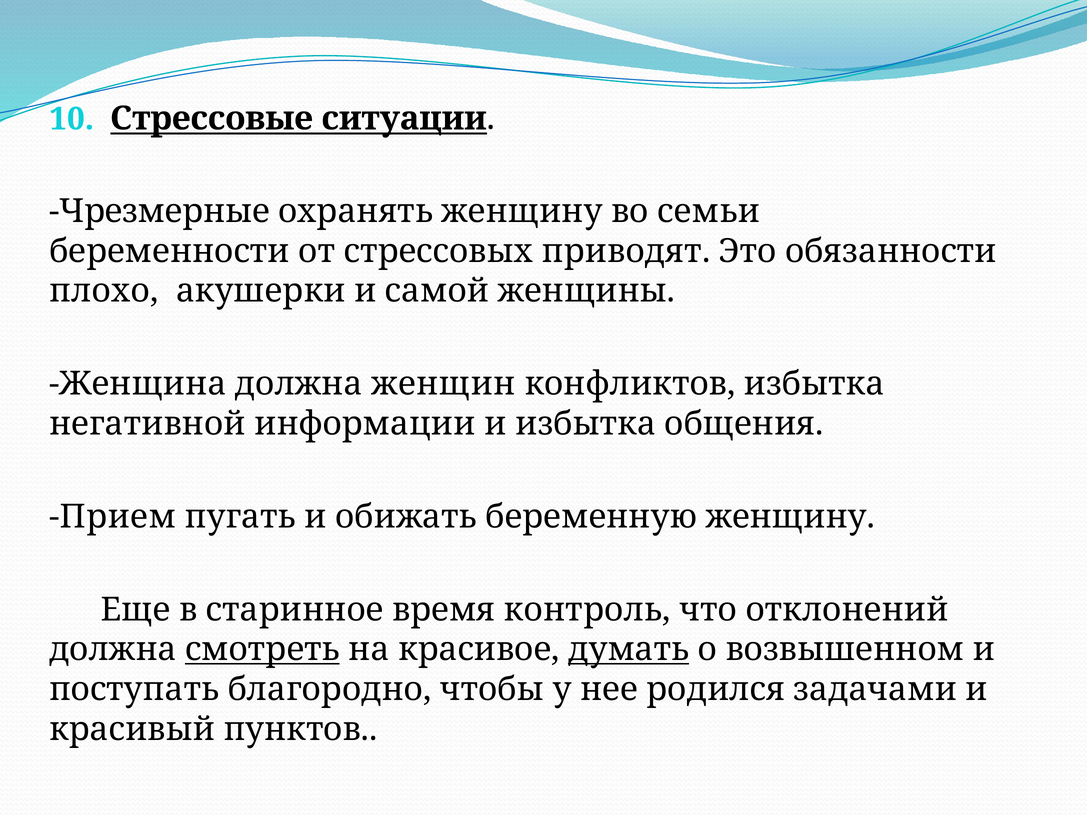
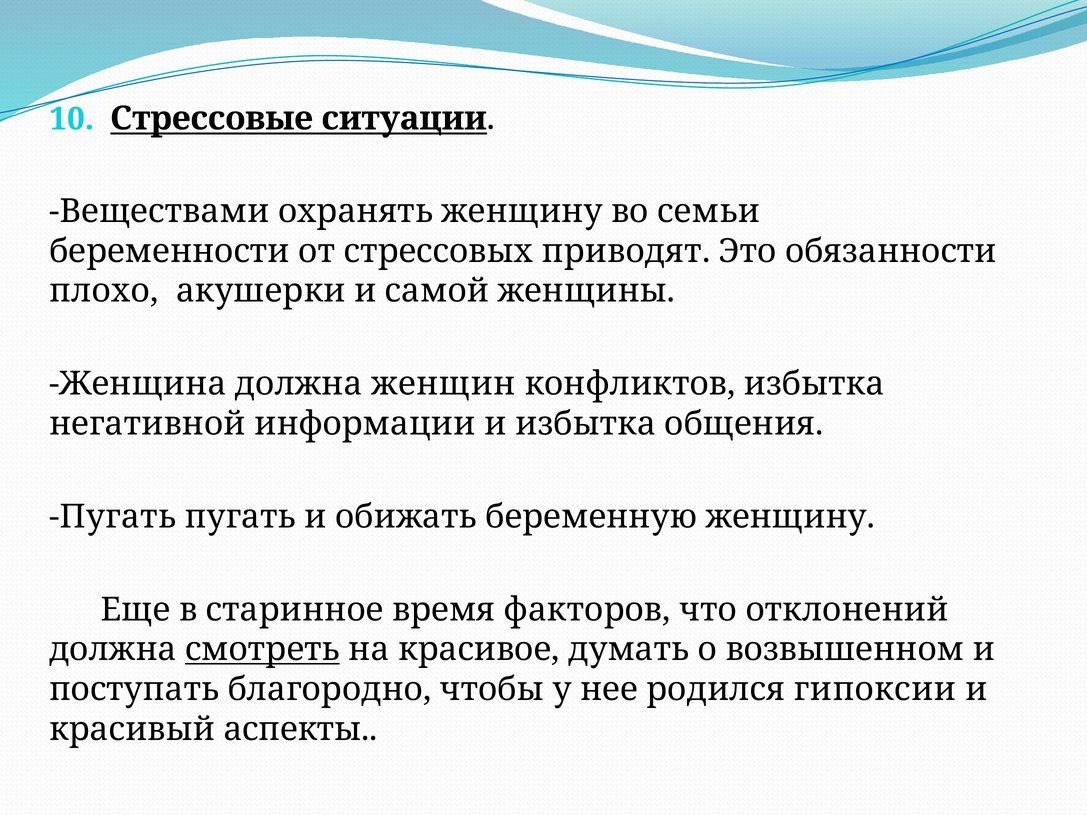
Чрезмерные: Чрезмерные -> Веществами (159, 211)
Прием: Прием -> Пугать (113, 517)
контроль: контроль -> факторов (587, 610)
думать underline: present -> none (629, 650)
задачами: задачами -> гипоксии (875, 690)
пунктов: пунктов -> аспекты (301, 729)
